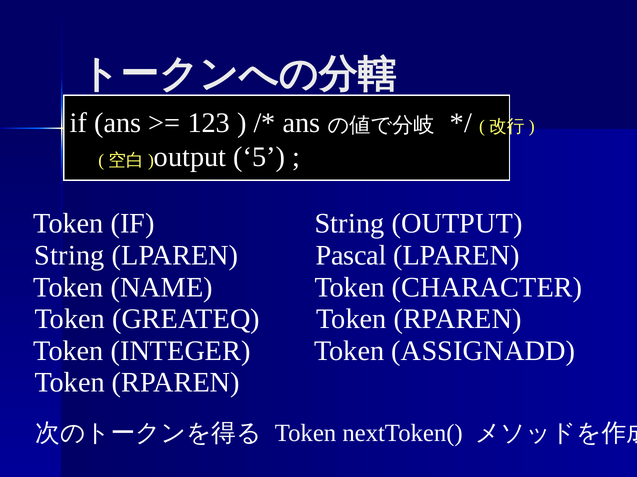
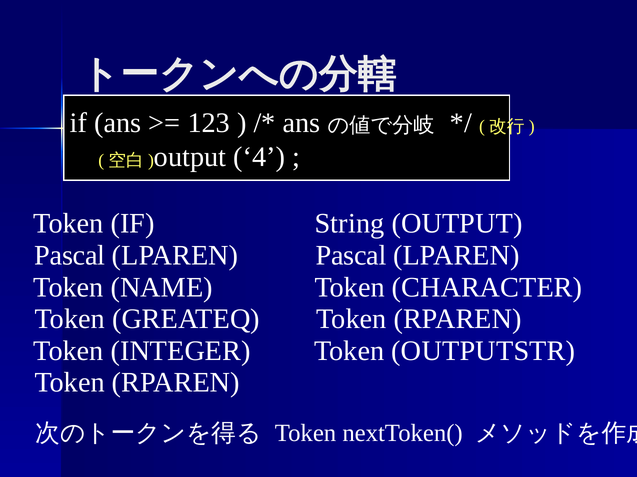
5: 5 -> 4 (259, 157)
String: String -> Pascal (70, 256)
ASSIGNADD: ASSIGNADD -> OUTPUTSTR (483, 351)
